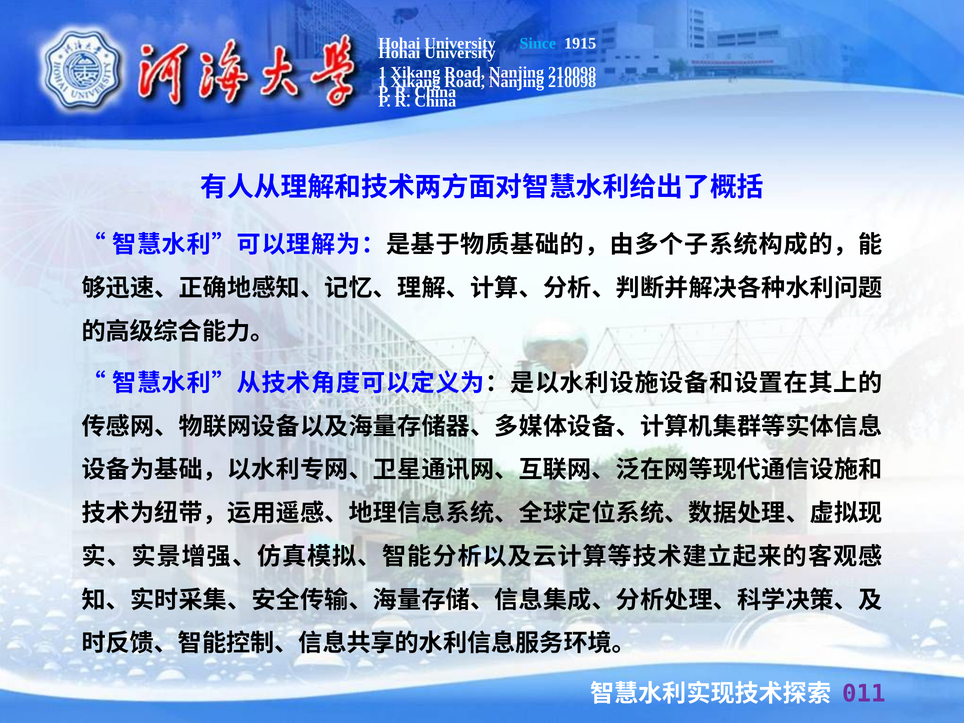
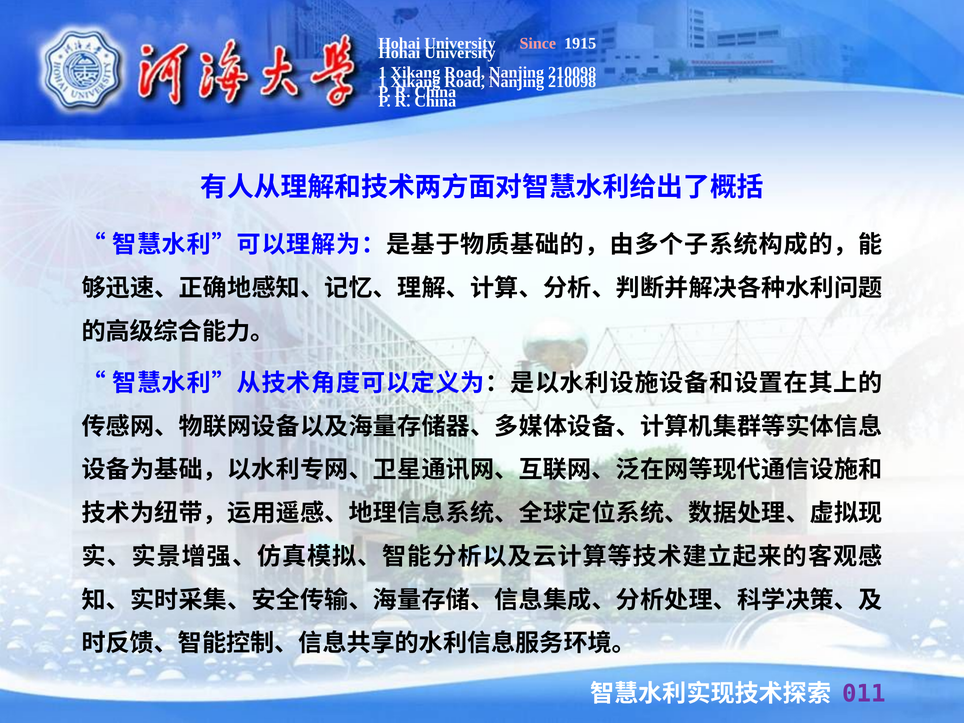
Since colour: light blue -> pink (538, 44)
